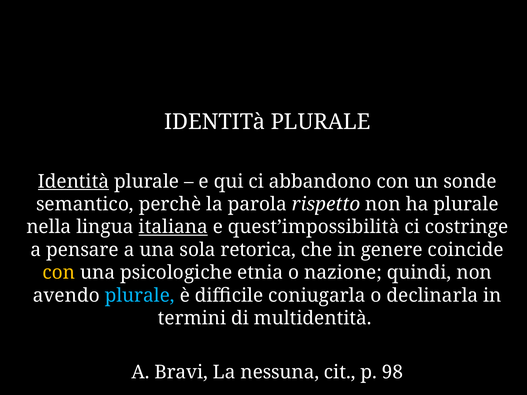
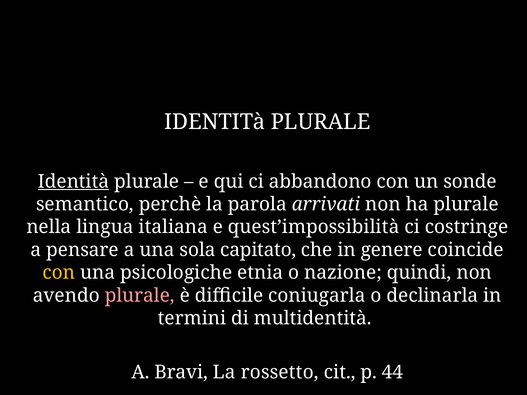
rispetto: rispetto -> arrivati (326, 204)
italiana underline: present -> none (173, 227)
retorica: retorica -> capitato (258, 250)
plurale colour: light blue -> pink (140, 296)
nessuna: nessuna -> rossetto (280, 372)
98: 98 -> 44 (393, 372)
